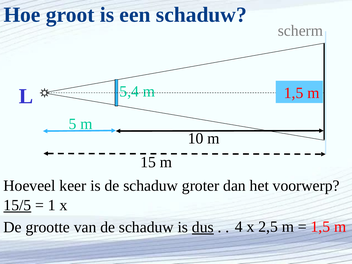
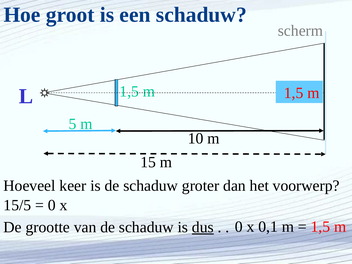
5,4: 5,4 -> 1,5 (129, 92)
15/5 underline: present -> none (17, 205)
1: 1 -> 0 (52, 205)
4: 4 -> 0 (239, 227)
2,5: 2,5 -> 0,1 (268, 227)
